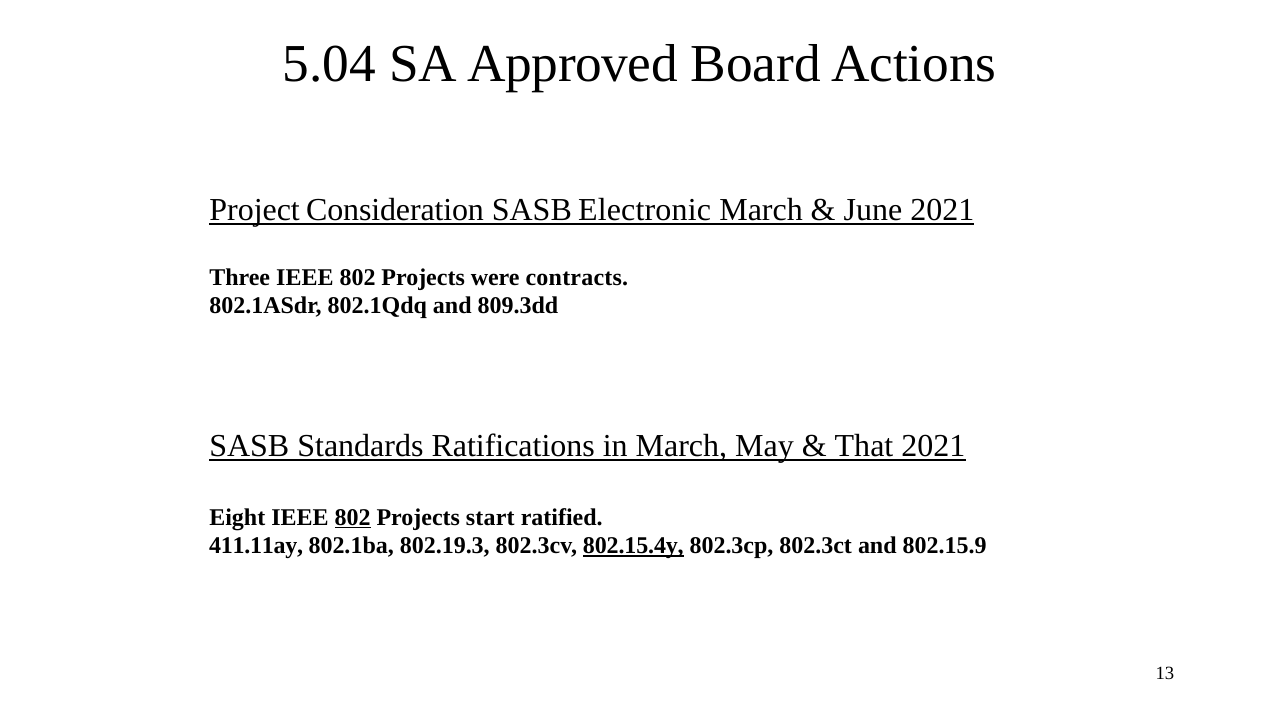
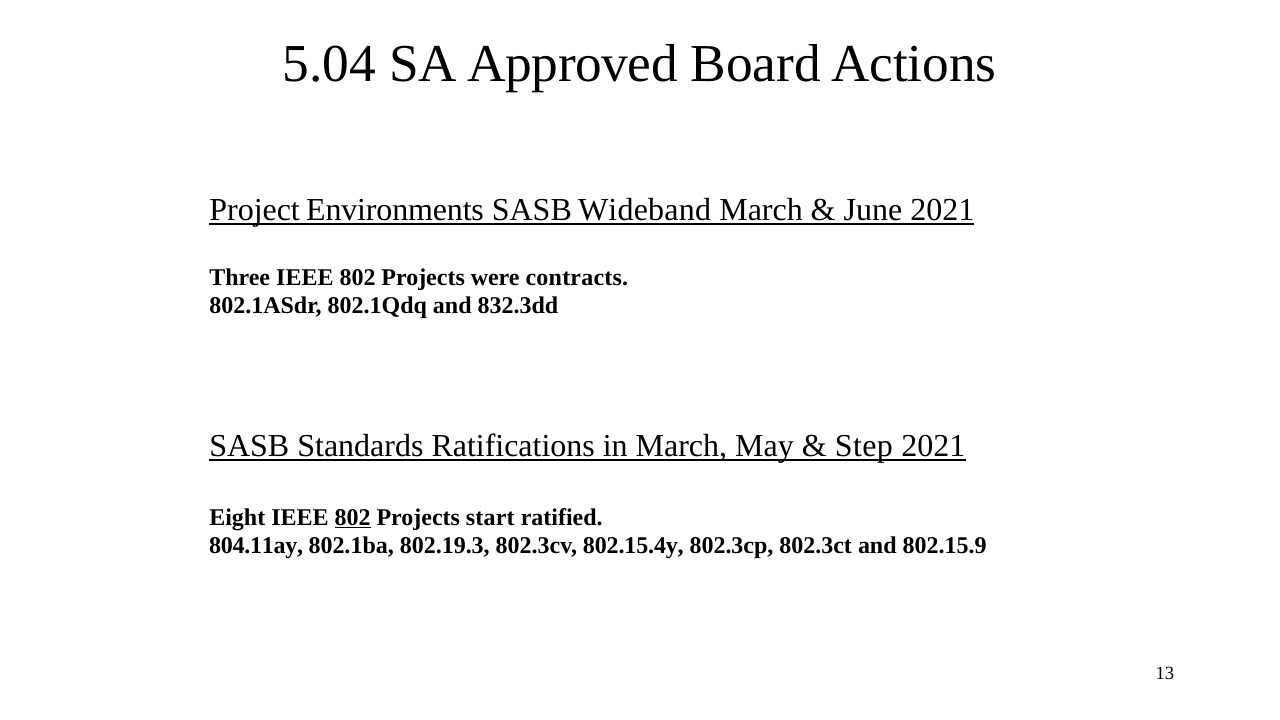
Consideration: Consideration -> Environments (395, 210)
Electronic: Electronic -> Wideband (645, 210)
809.3dd: 809.3dd -> 832.3dd (518, 306)
That: That -> Step (864, 446)
411.11ay: 411.11ay -> 804.11ay (256, 546)
802.15.4y underline: present -> none (633, 546)
